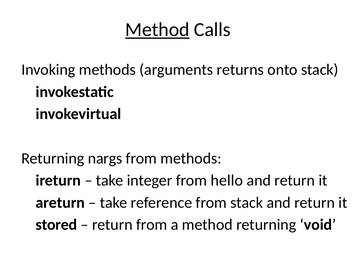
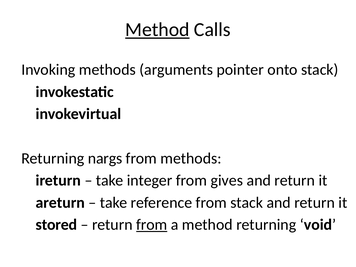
returns: returns -> pointer (240, 70)
hello: hello -> gives (227, 180)
from underline: none -> present (152, 225)
